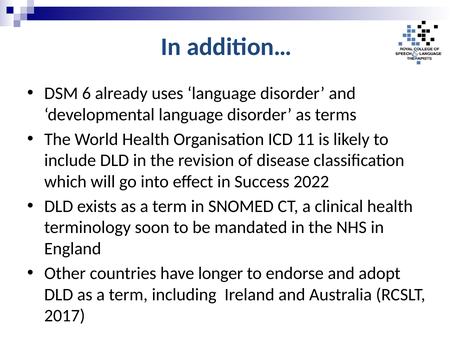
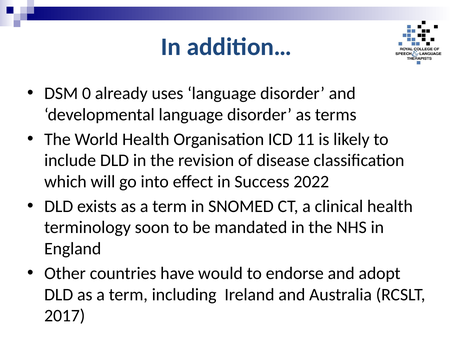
6: 6 -> 0 (87, 93)
longer: longer -> would (220, 273)
